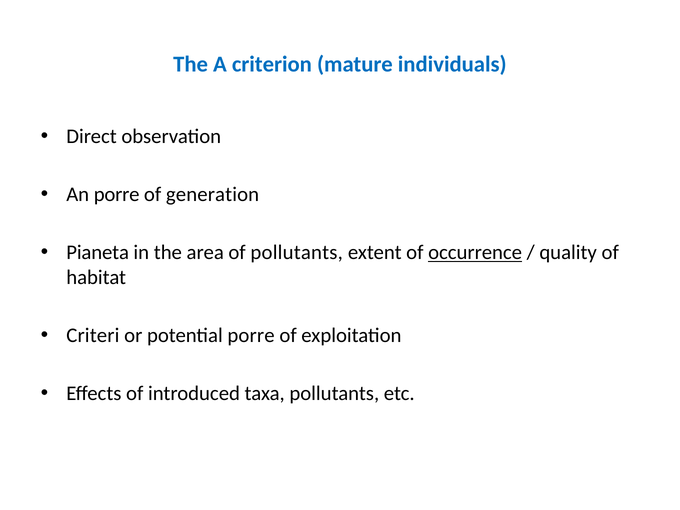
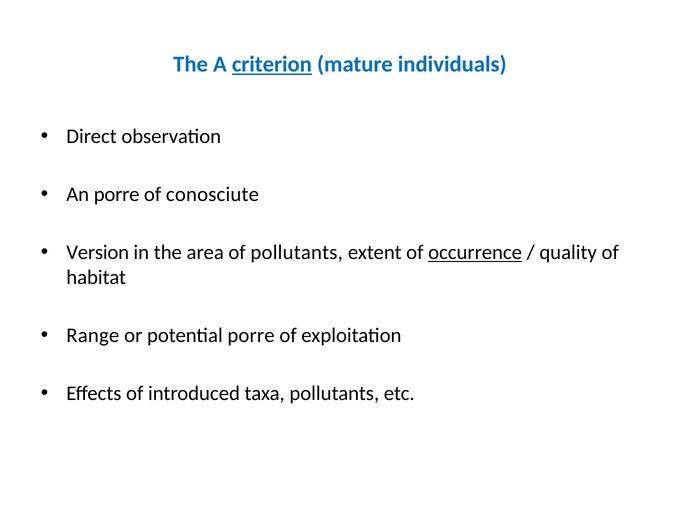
criterion underline: none -> present (272, 65)
generation: generation -> conosciute (212, 194)
Pianeta: Pianeta -> Version (98, 252)
Criteri: Criteri -> Range (93, 335)
